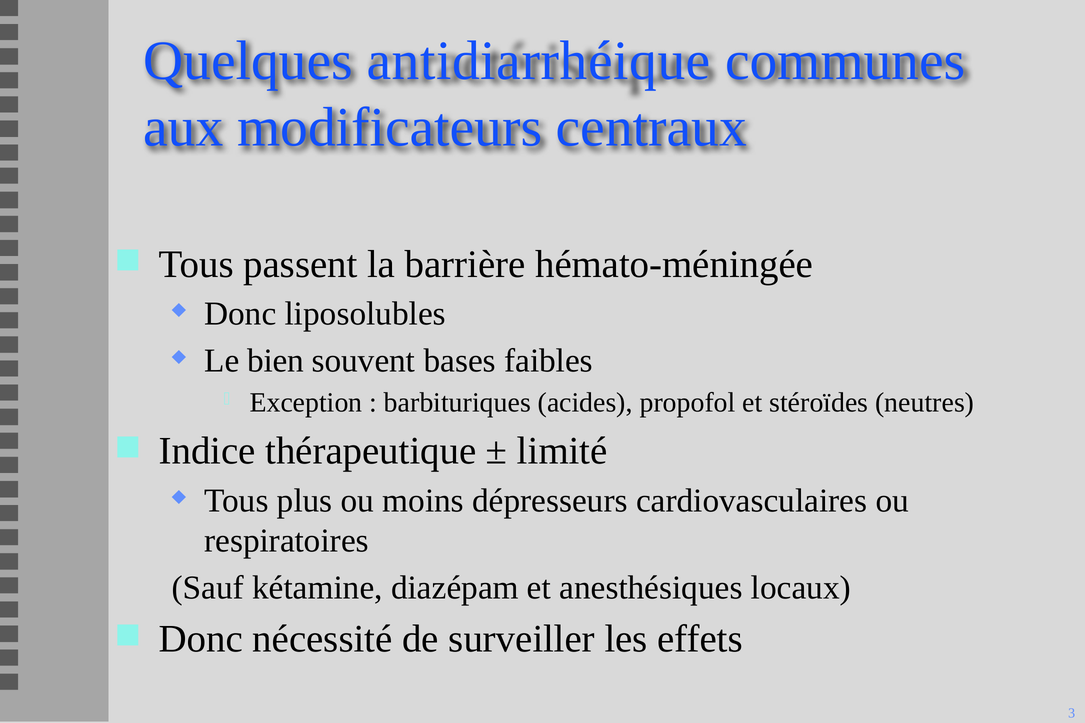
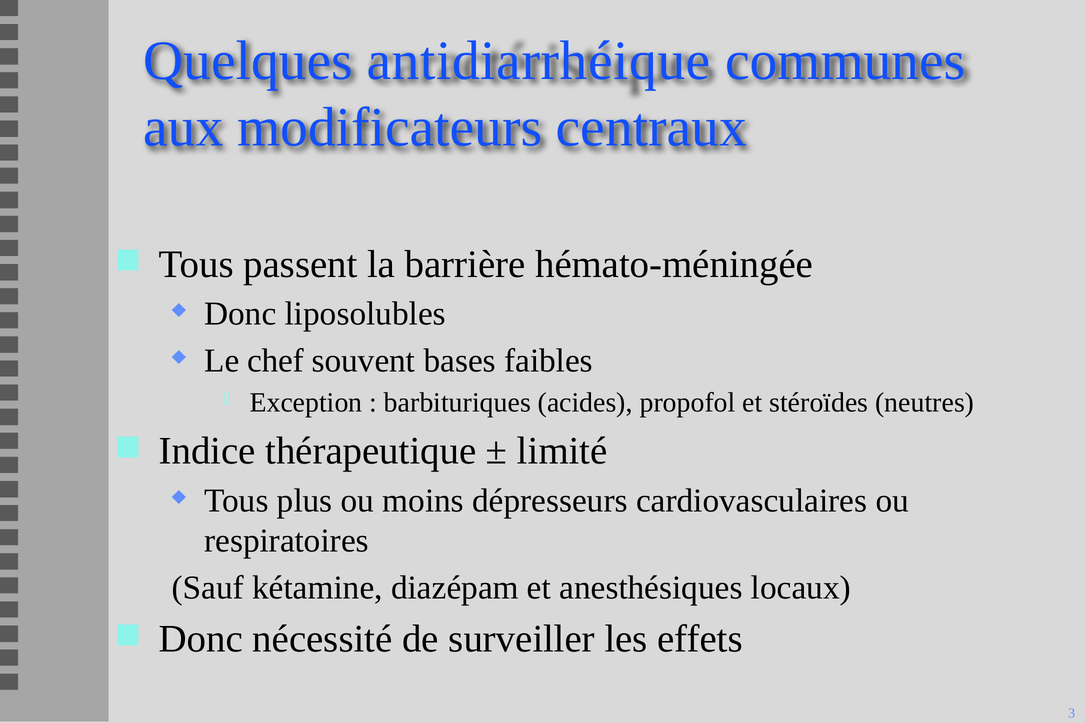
bien: bien -> chef (276, 360)
